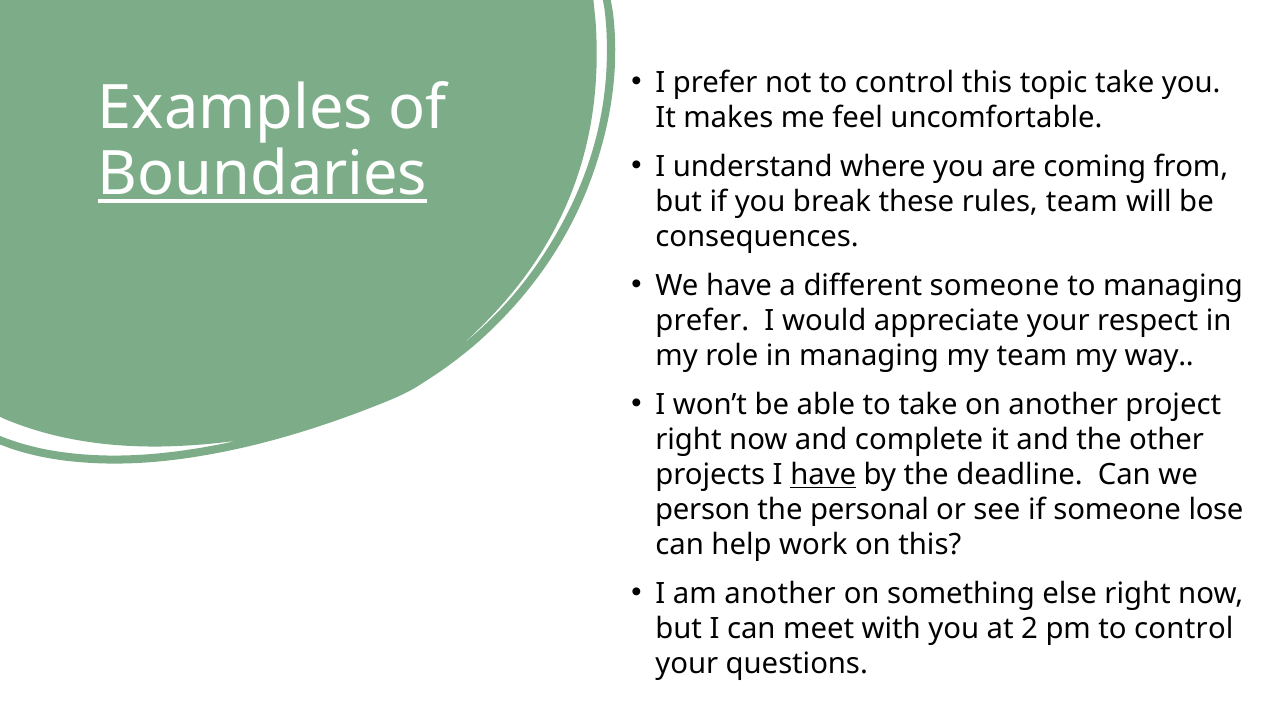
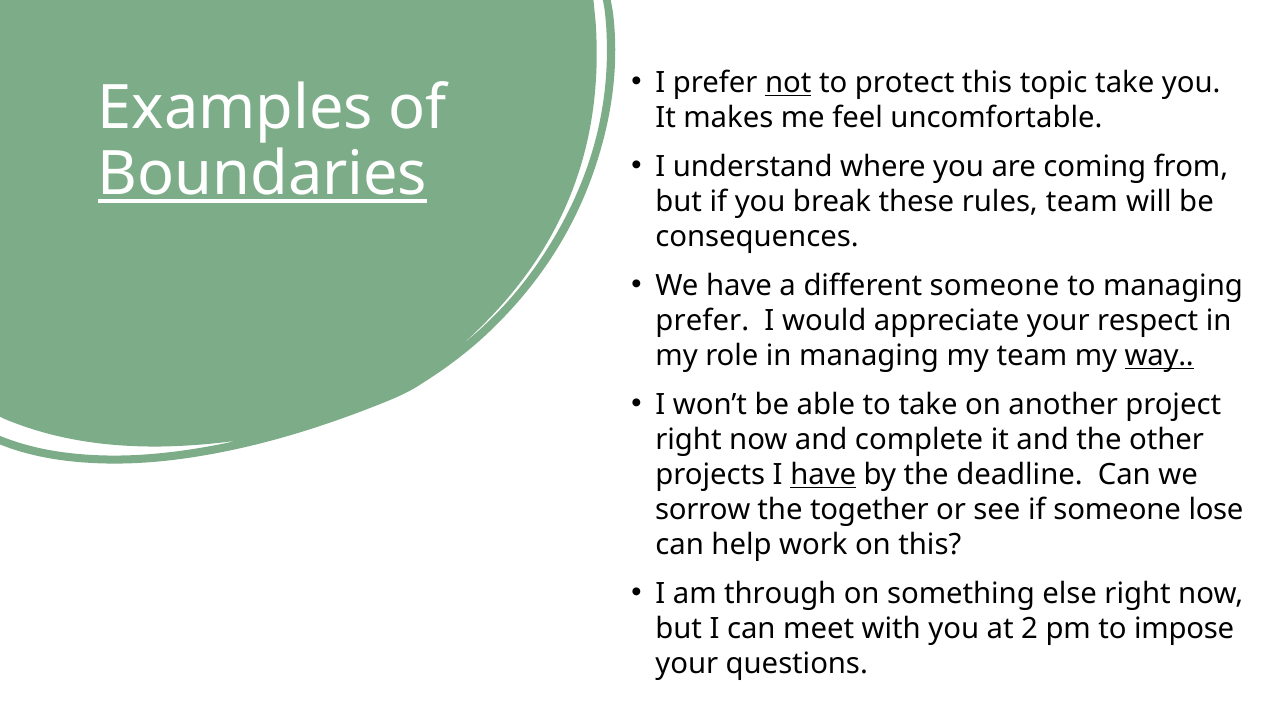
not underline: none -> present (788, 83)
control: control -> protect (905, 83)
way underline: none -> present (1159, 356)
person: person -> sorrow (703, 510)
personal: personal -> together (869, 510)
am another: another -> through (780, 593)
pm to control: control -> impose (1184, 628)
